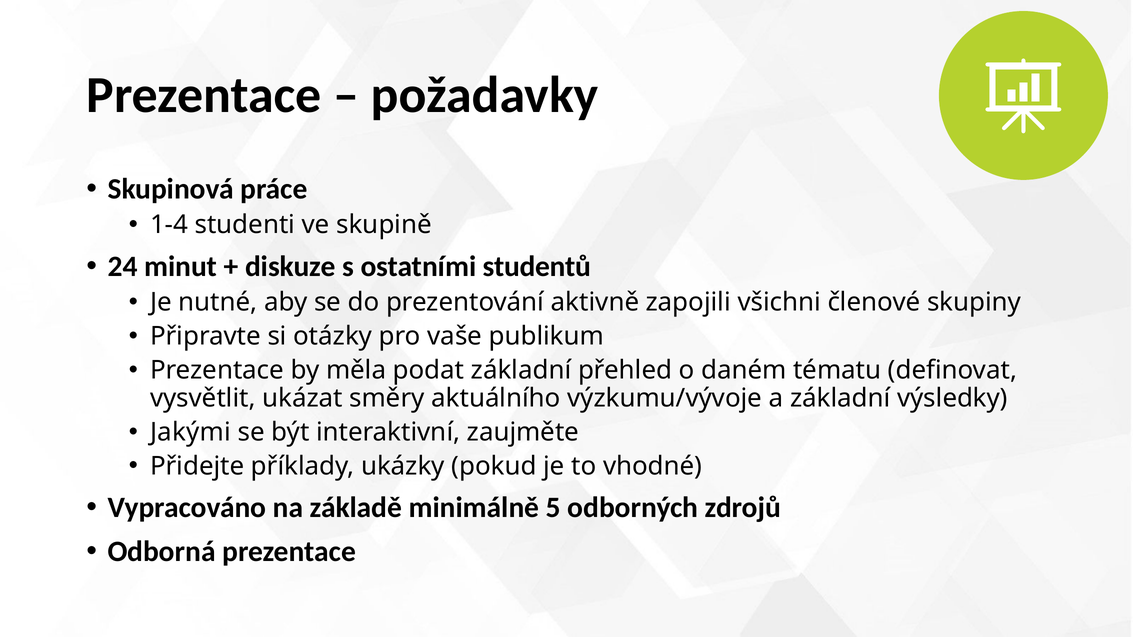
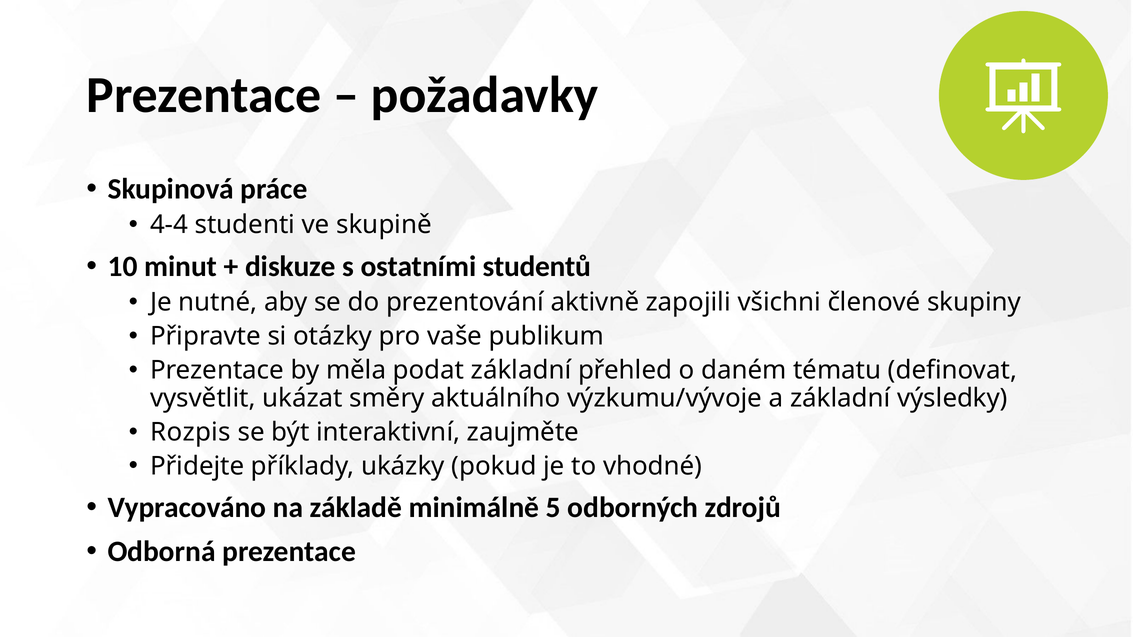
1-4: 1-4 -> 4-4 (169, 225)
24: 24 -> 10 (123, 267)
Jakými: Jakými -> Rozpis (190, 432)
